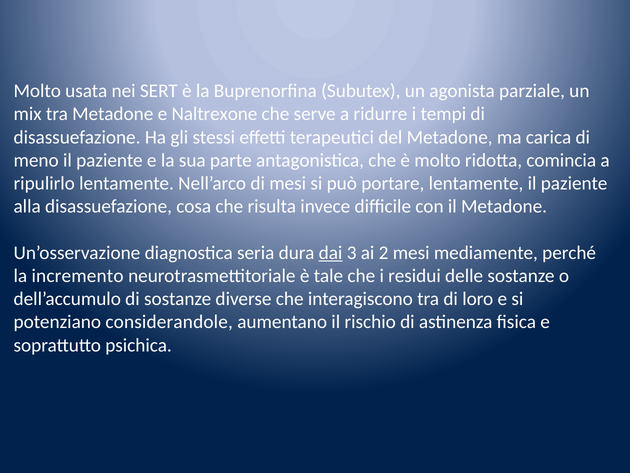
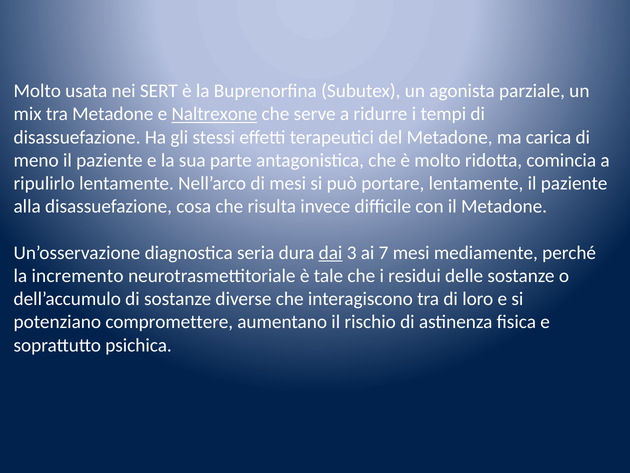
Naltrexone underline: none -> present (214, 114)
2: 2 -> 7 (384, 252)
considerandole: considerandole -> compromettere (169, 322)
